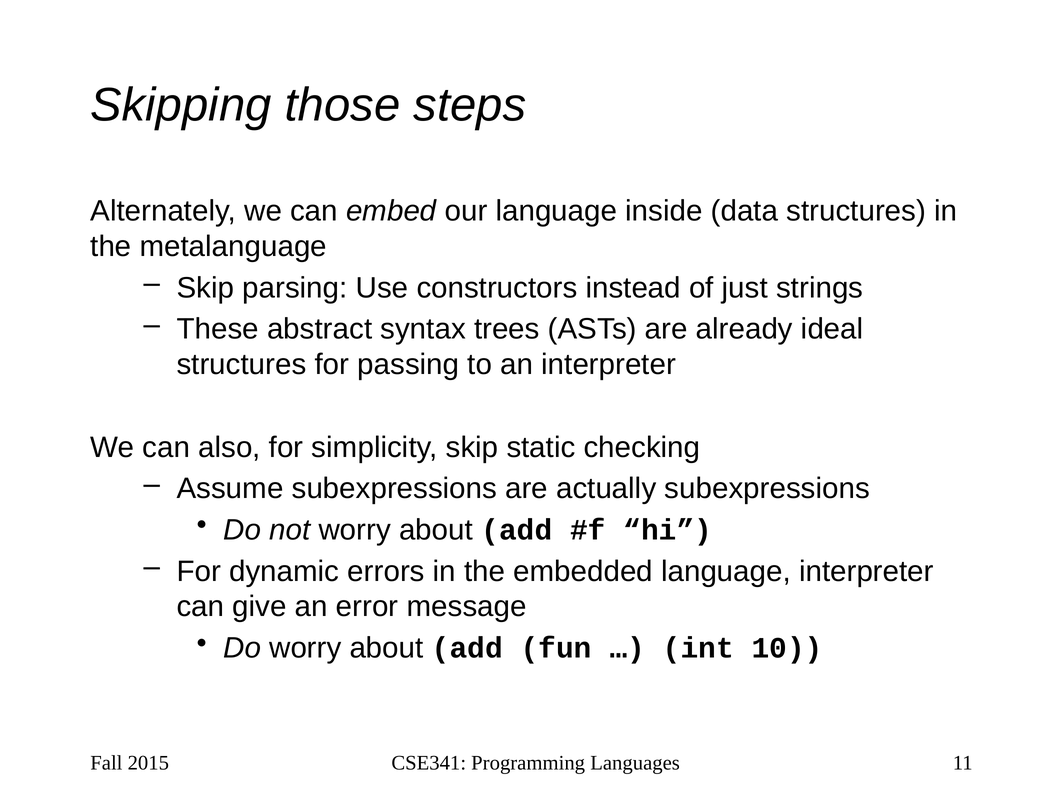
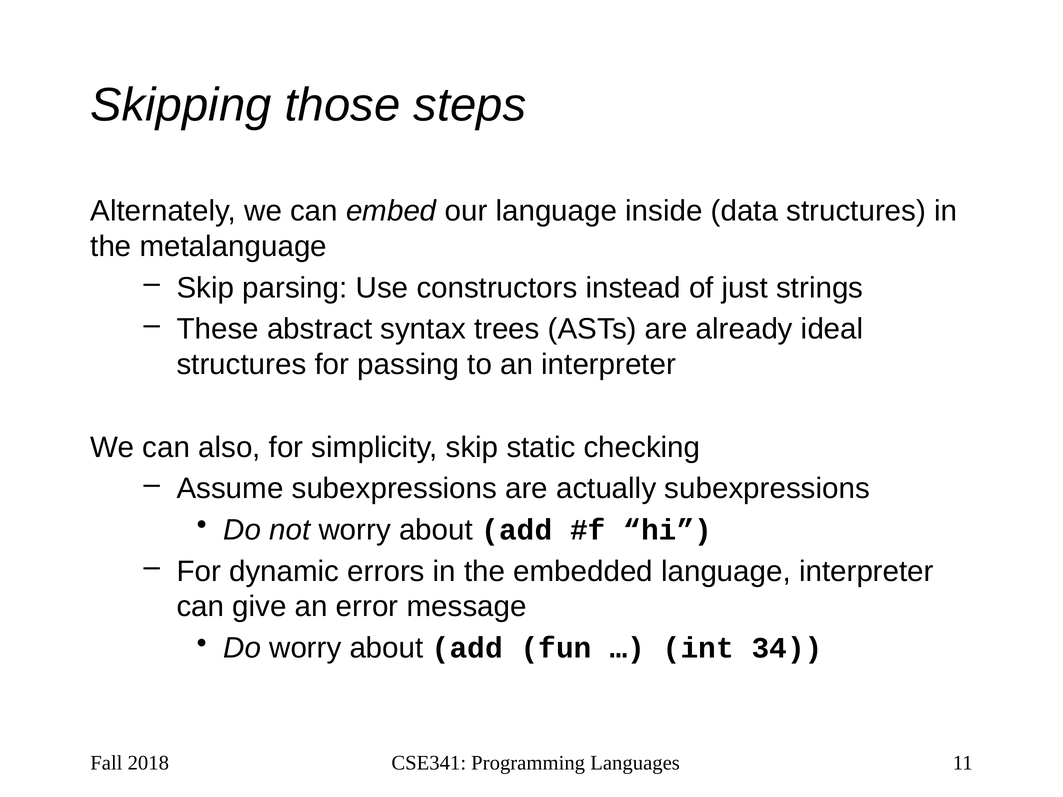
10: 10 -> 34 (787, 648)
2015: 2015 -> 2018 (148, 763)
